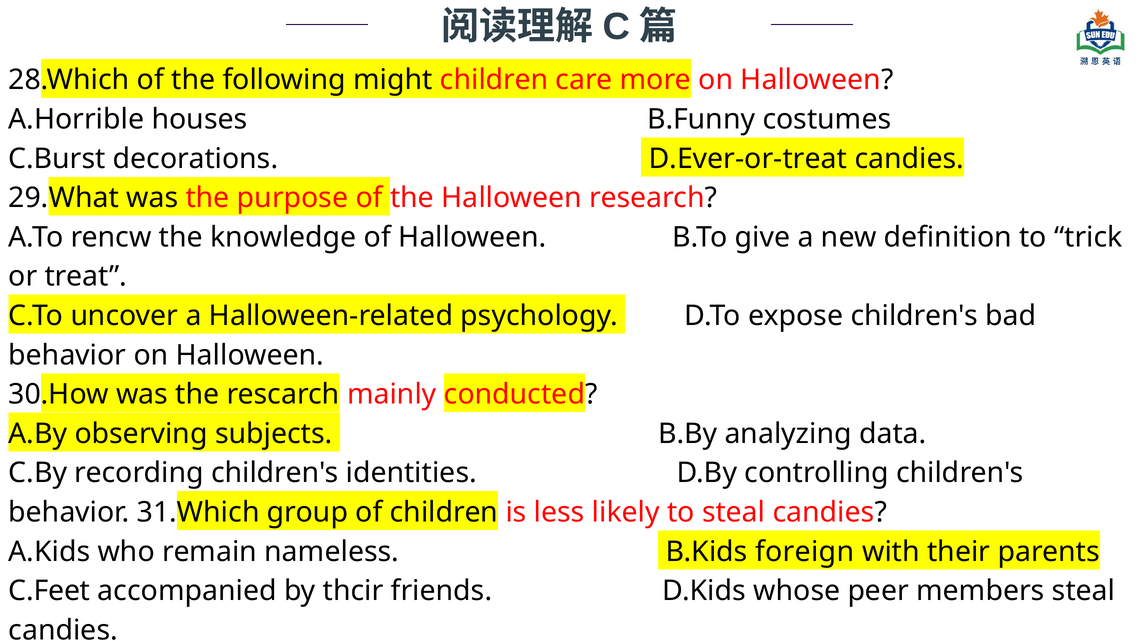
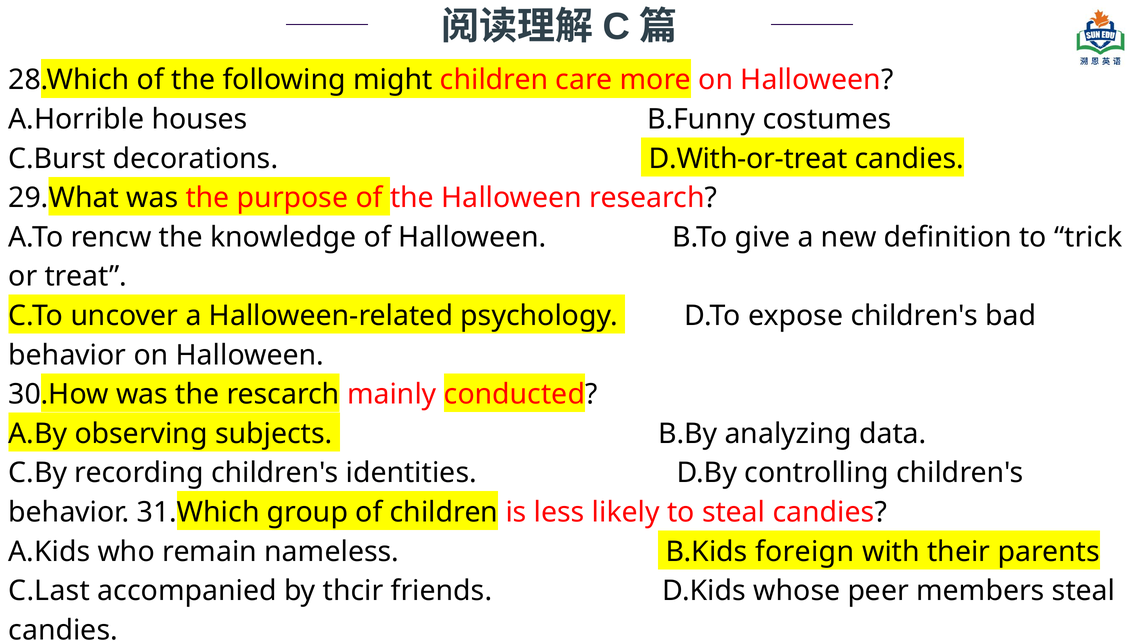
D.Ever-or-treat: D.Ever-or-treat -> D.With-or-treat (748, 159)
C.Feet: C.Feet -> C.Last (49, 591)
